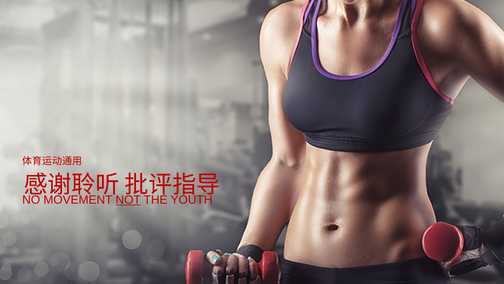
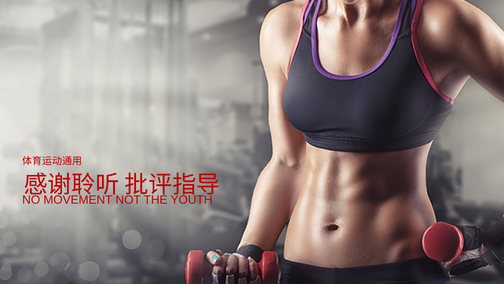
NOT underline: present -> none (128, 199)
